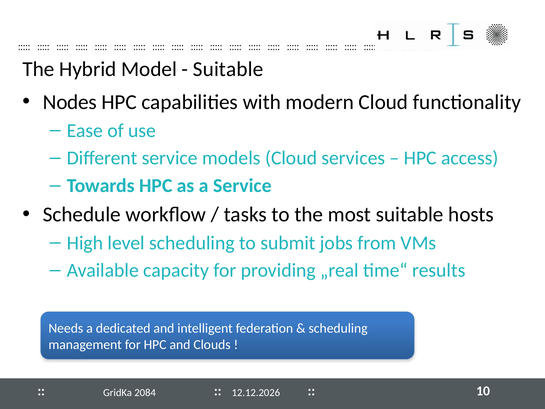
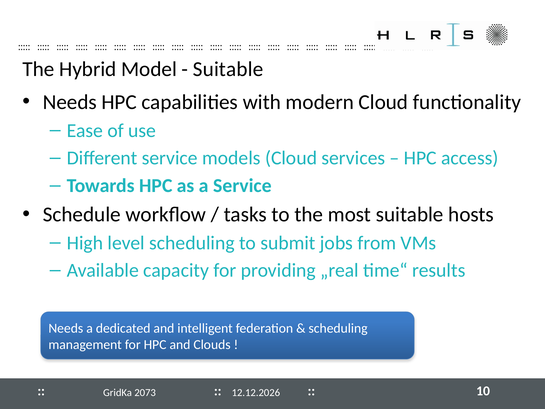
Nodes: Nodes -> Needs (70, 102)
2084: 2084 -> 2073 (145, 393)
